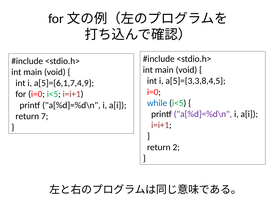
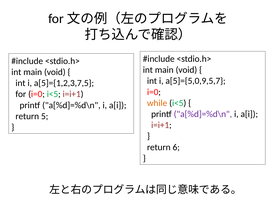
a[5]={3,3,8,4,5: a[5]={3,3,8,4,5 -> a[5]={5,0,9,5,7 (196, 81)
a[5]={6,1,7,4,9: a[5]={6,1,7,4,9 -> a[5]={1,2,3,7,5 (64, 83)
while colour: blue -> orange (157, 103)
7: 7 -> 5 (45, 116)
2: 2 -> 6 (176, 147)
